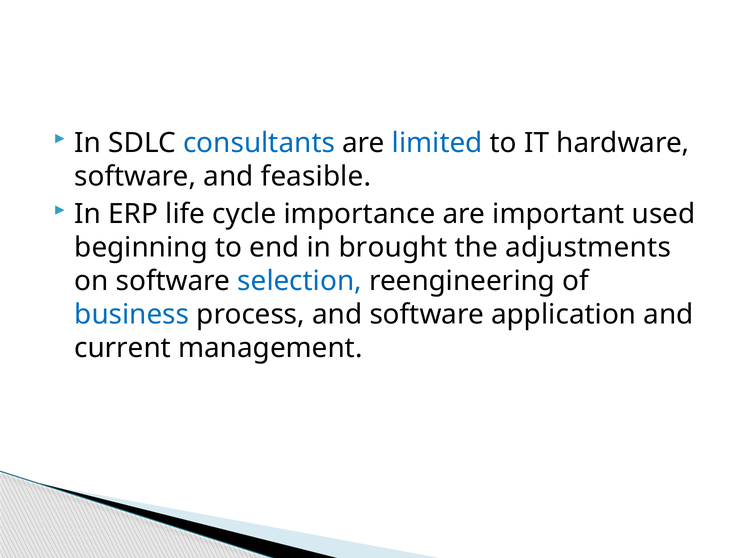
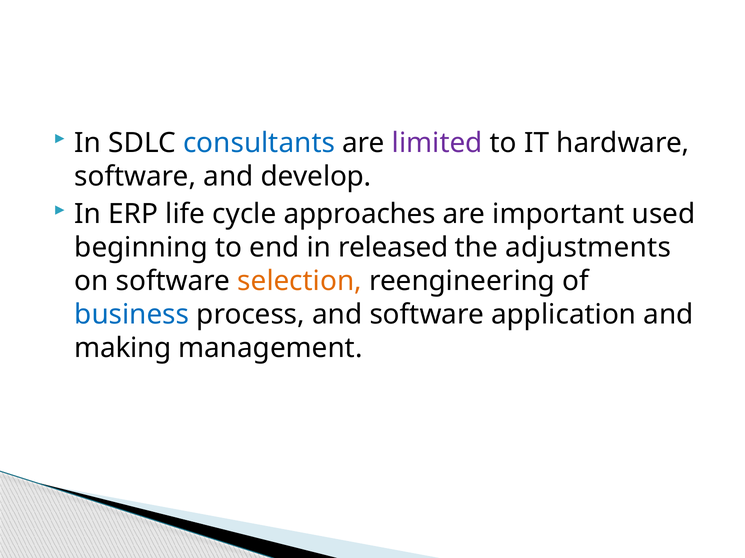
limited colour: blue -> purple (437, 143)
feasible: feasible -> develop (316, 177)
importance: importance -> approaches (360, 214)
brought: brought -> released (393, 248)
selection colour: blue -> orange (300, 281)
current: current -> making (123, 349)
